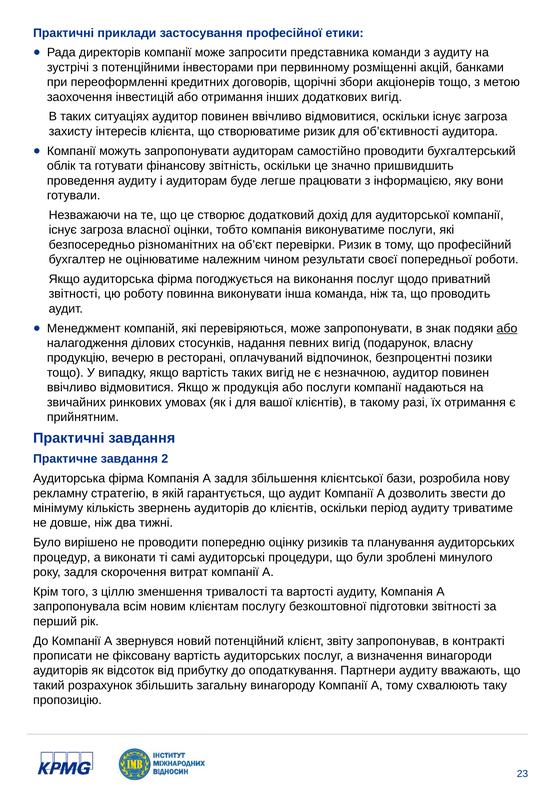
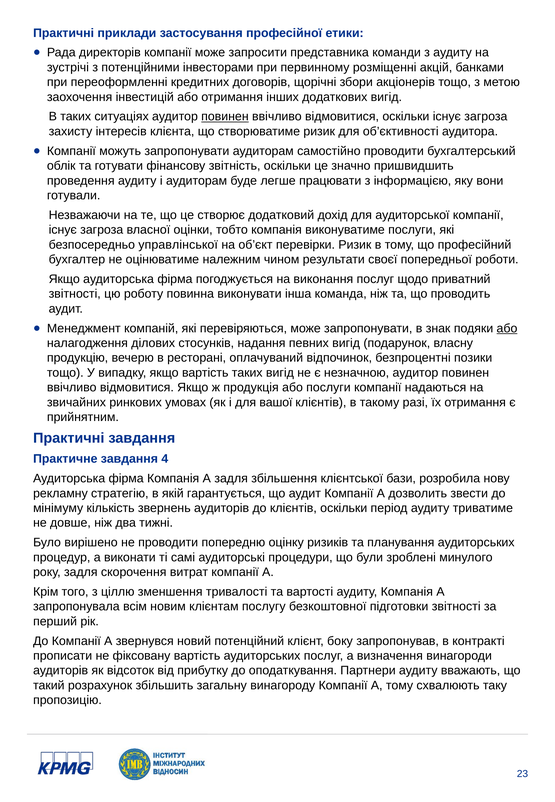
повинен underline: none -> present (225, 117)
різноманітних: різноманітних -> управлінської (178, 245)
2: 2 -> 4 (165, 459)
звіту: звіту -> боку (340, 641)
